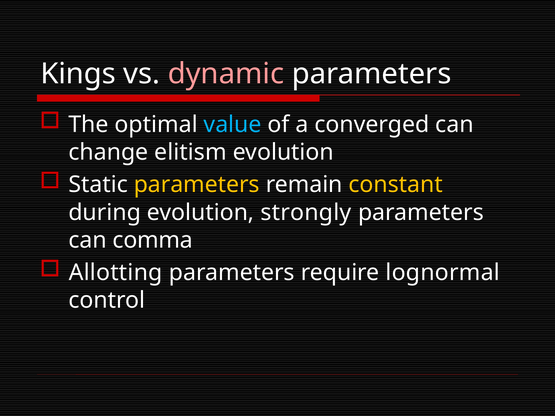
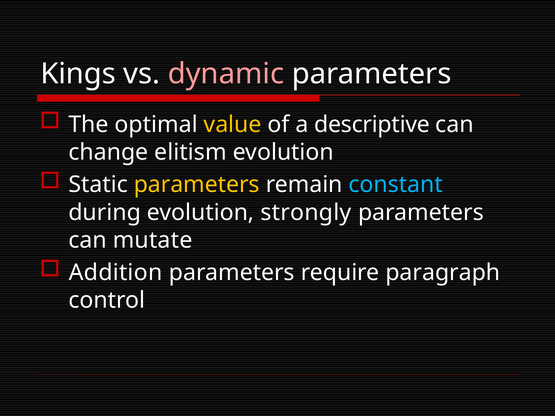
value colour: light blue -> yellow (233, 125)
converged: converged -> descriptive (372, 125)
constant colour: yellow -> light blue (396, 185)
comma: comma -> mutate (153, 240)
Allotting: Allotting -> Addition (116, 273)
lognormal: lognormal -> paragraph (443, 273)
